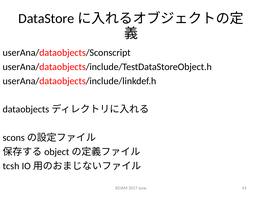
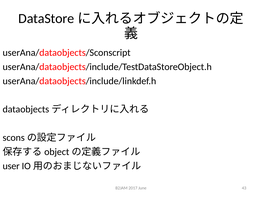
tcsh: tcsh -> user (11, 166)
